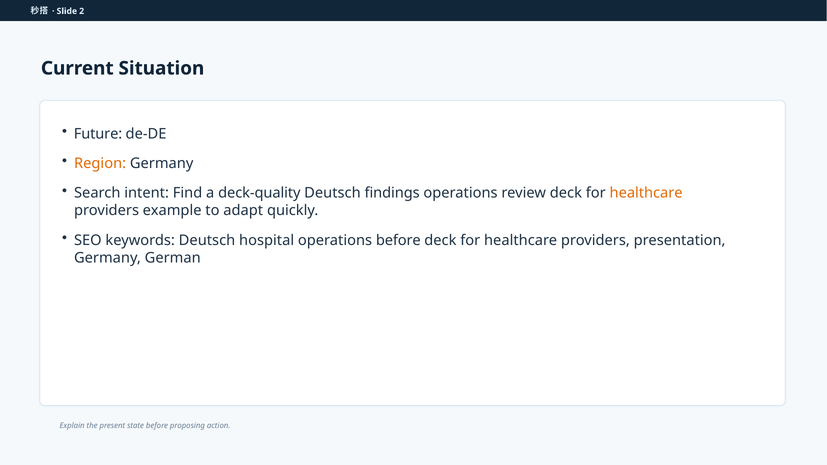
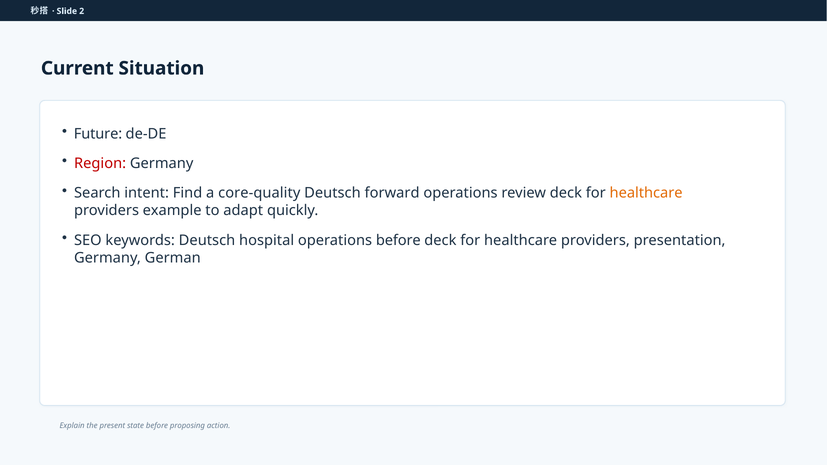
Region colour: orange -> red (100, 163)
deck-quality: deck-quality -> core-quality (259, 193)
findings: findings -> forward (392, 193)
